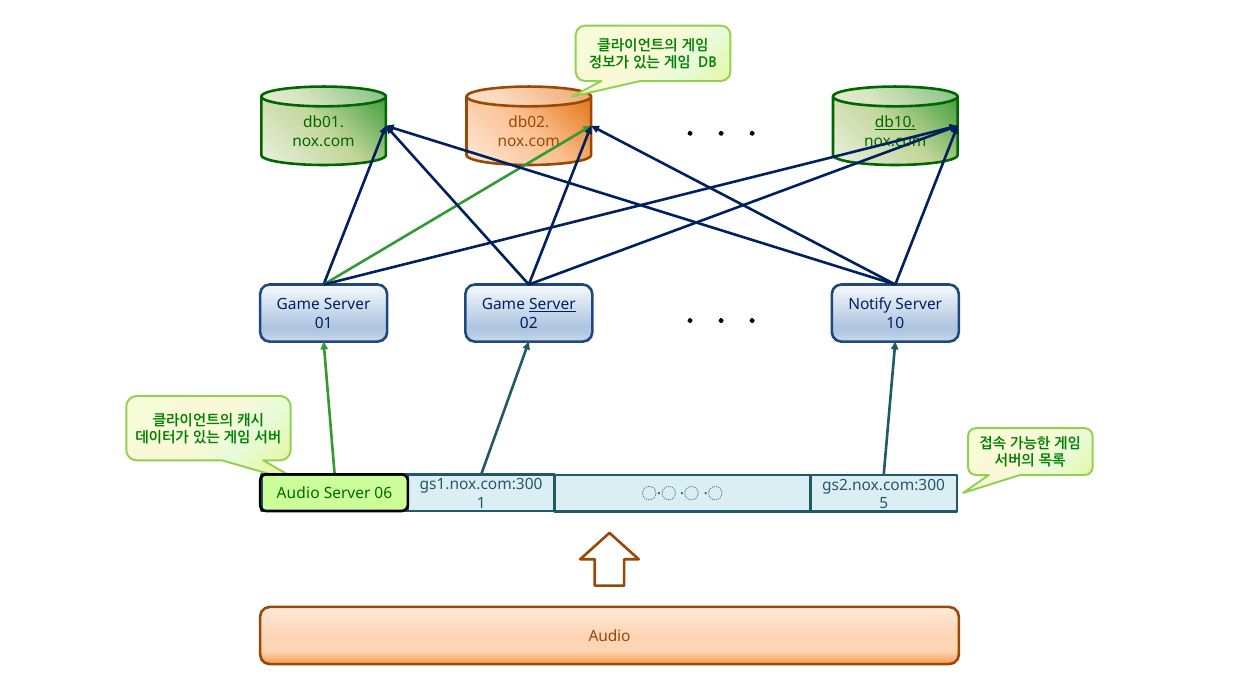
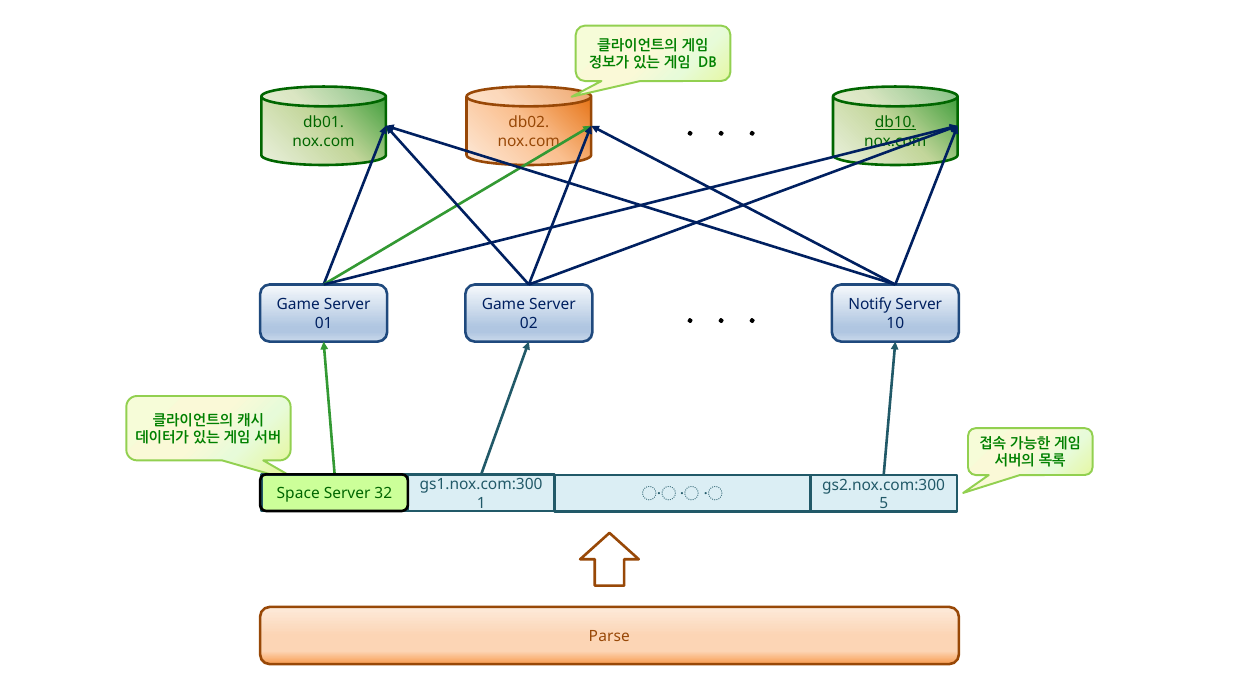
Server underline: present -> none (552, 305)
Audio: Audio -> Space (298, 494)
06: 06 -> 32 (383, 494)
Audio: Audio -> Parse (609, 637)
